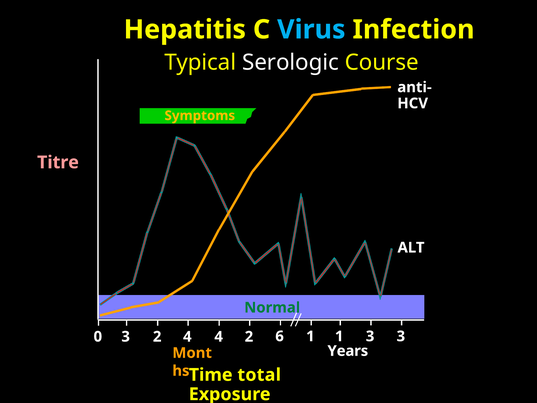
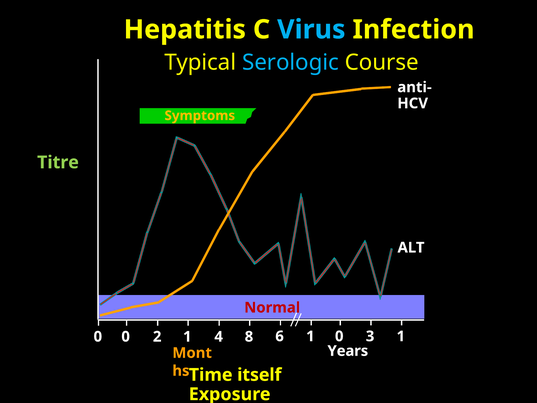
Serologic colour: white -> light blue (291, 62)
Titre colour: pink -> light green (58, 162)
Normal colour: green -> red (272, 307)
0 3: 3 -> 0 (126, 336)
2 4: 4 -> 1 (187, 336)
4 2: 2 -> 8 (249, 336)
1 1: 1 -> 0 (339, 336)
3 3: 3 -> 1 (401, 336)
total: total -> itself (259, 375)
